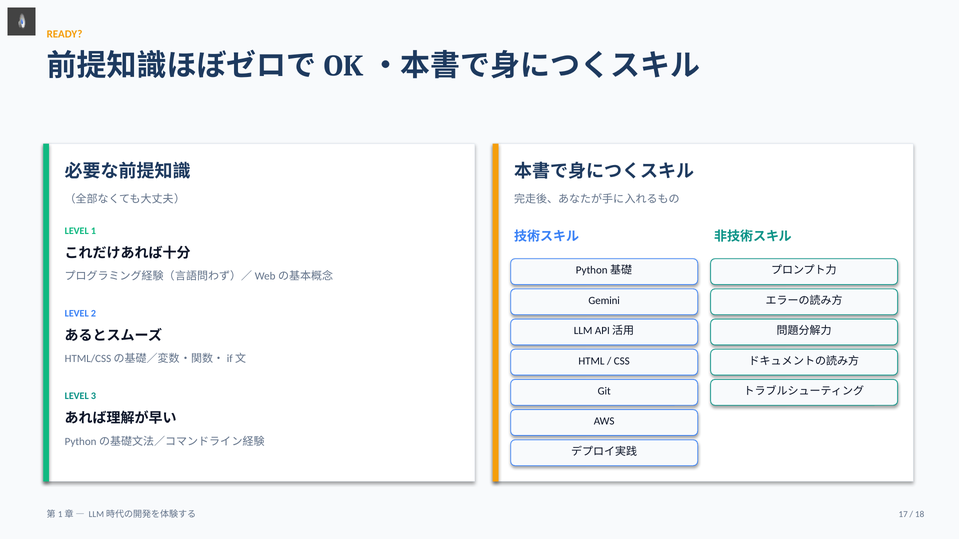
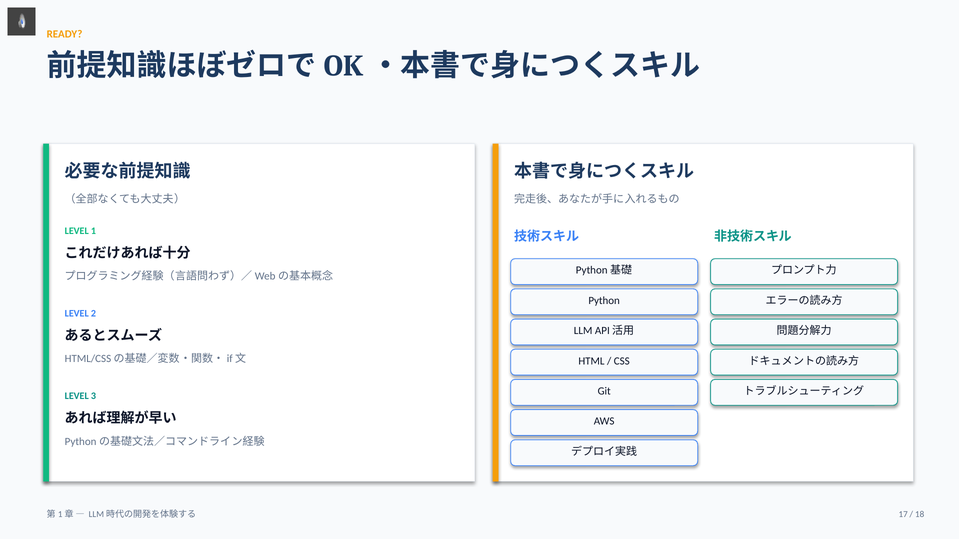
Gemini: Gemini -> Python (604, 301)
